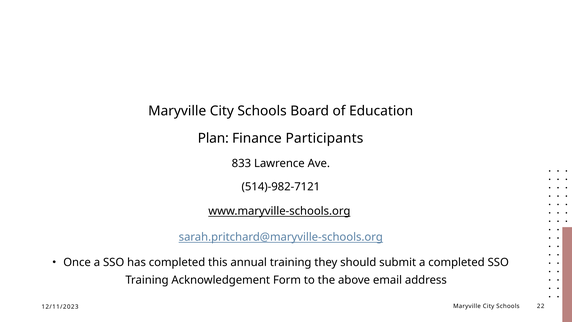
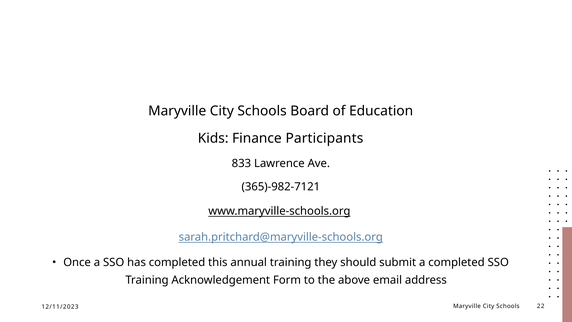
Plan: Plan -> Kids (213, 138)
514)-982-7121: 514)-982-7121 -> 365)-982-7121 (281, 187)
